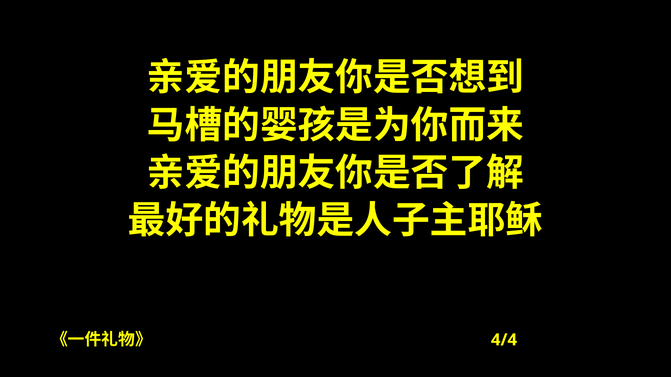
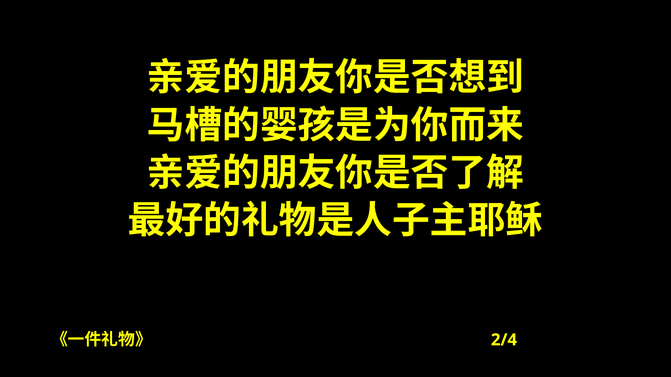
4/4: 4/4 -> 2/4 (504, 340)
